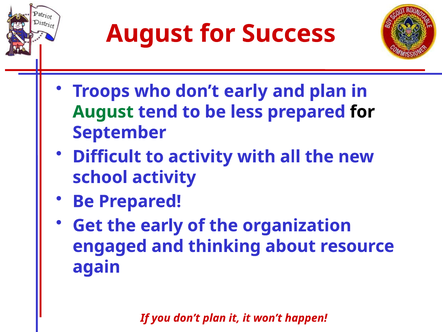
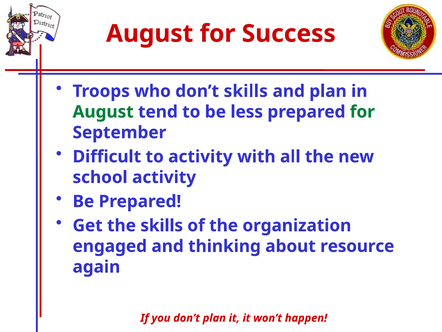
don’t early: early -> skills (246, 91)
for colour: black -> green (362, 112)
the early: early -> skills (162, 225)
